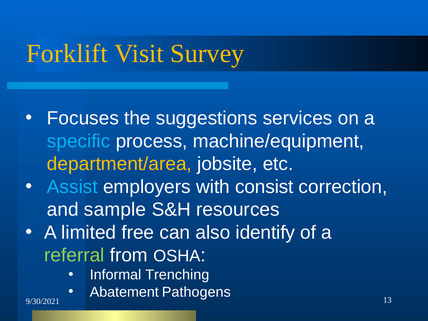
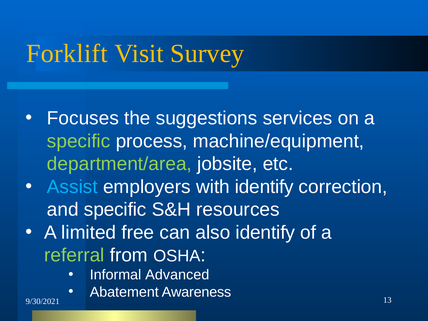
specific colour: light blue -> light green (79, 141)
department/area colour: yellow -> light green (119, 164)
with consist: consist -> identify (264, 187)
and sample: sample -> specific (115, 210)
Trenching: Trenching -> Advanced (177, 275)
Pathogens: Pathogens -> Awareness (196, 292)
